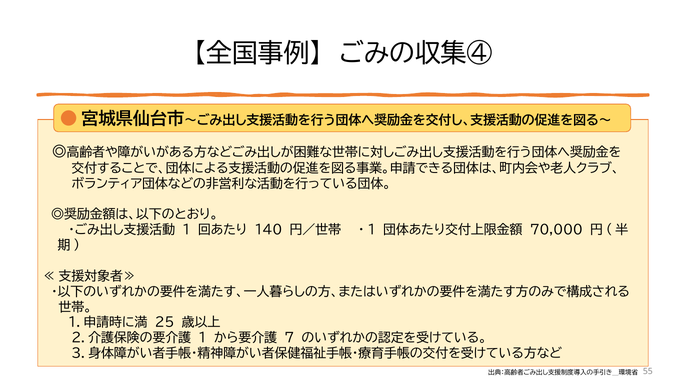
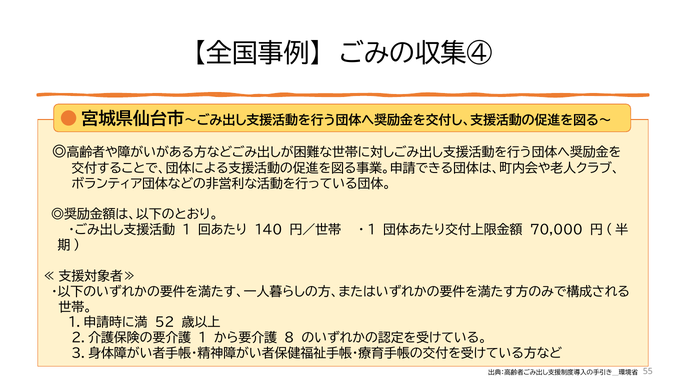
25: 25 -> 52 (165, 323)
7: 7 -> 8 (289, 338)
